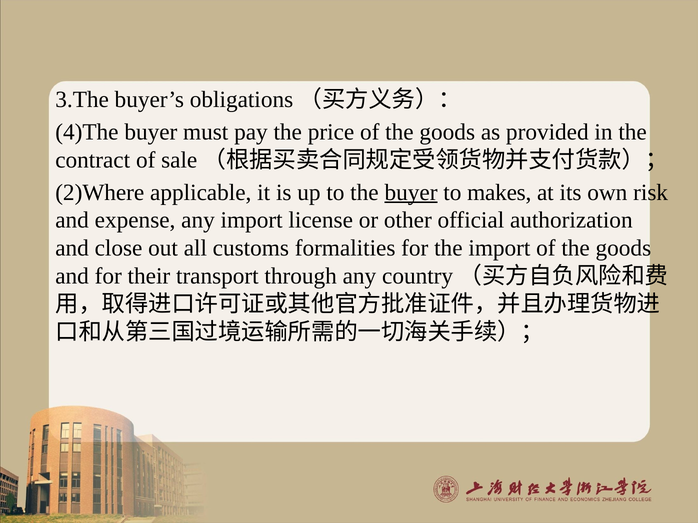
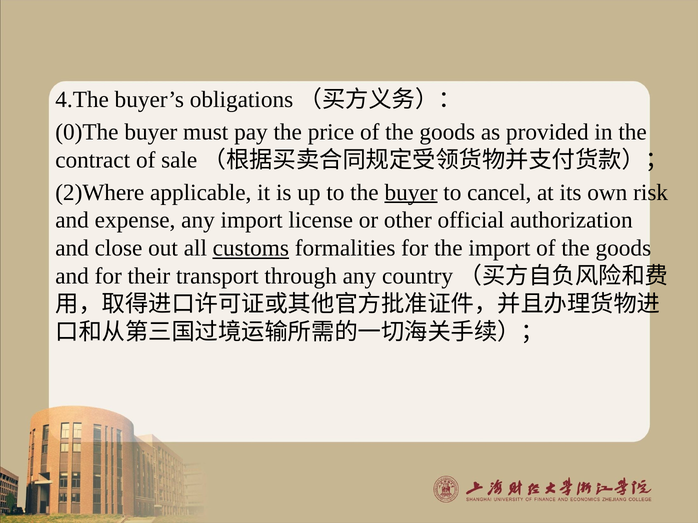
3.The: 3.The -> 4.The (82, 100)
4)The: 4)The -> 0)The (87, 132)
makes: makes -> cancel (499, 193)
customs underline: none -> present (251, 248)
